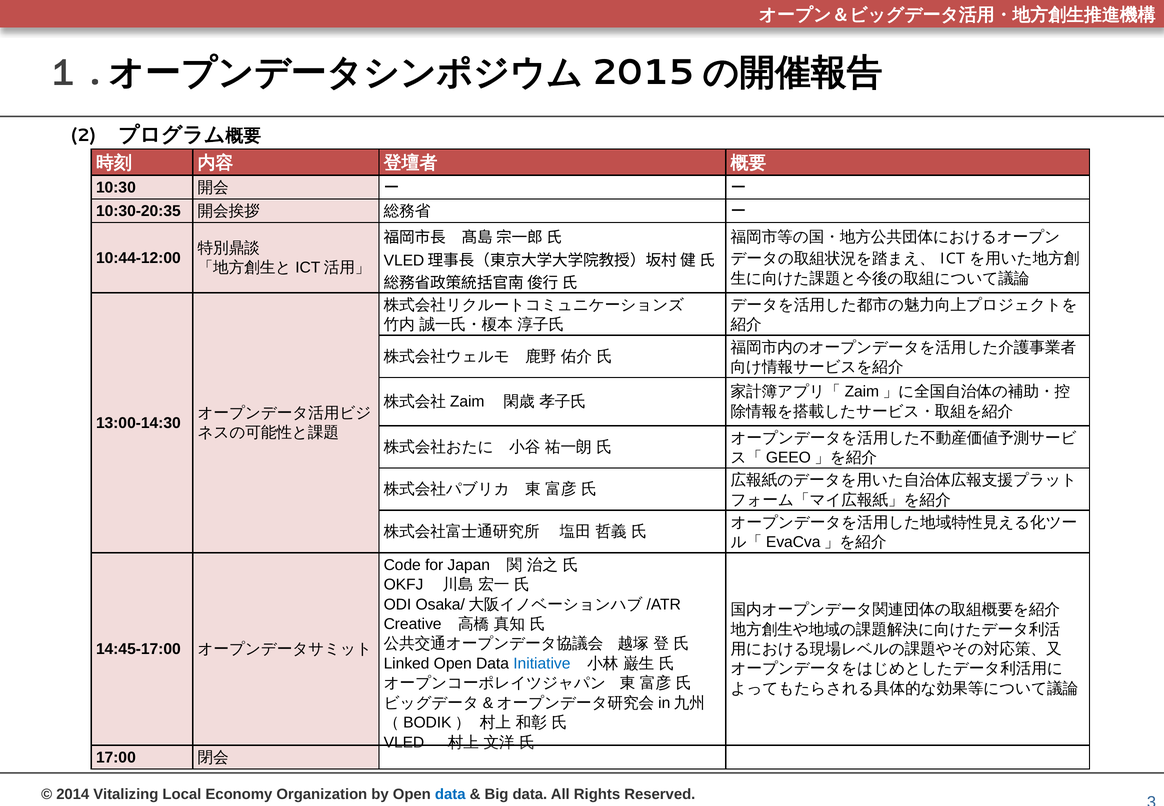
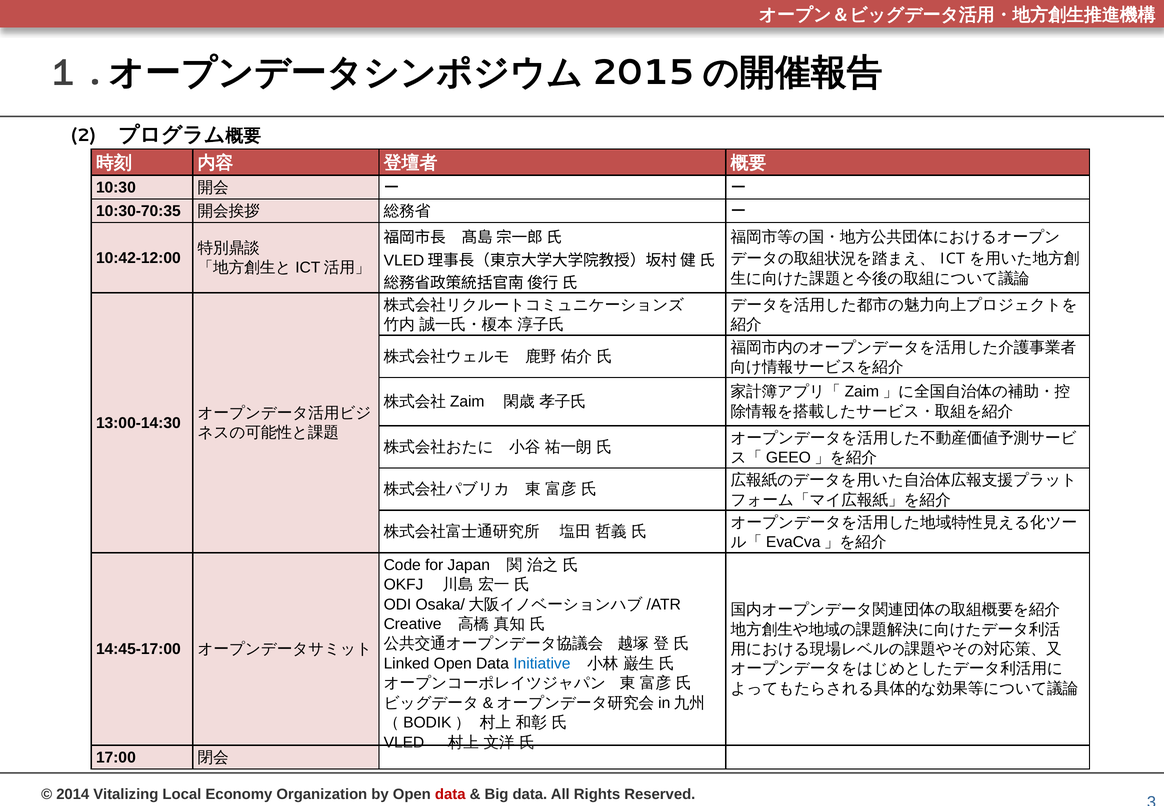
10:30-20:35: 10:30-20:35 -> 10:30-70:35 (138, 211)
10:44-12:00: 10:44-12:00 -> 10:42-12:00 (138, 258)
data colour: blue -> red (450, 794)
